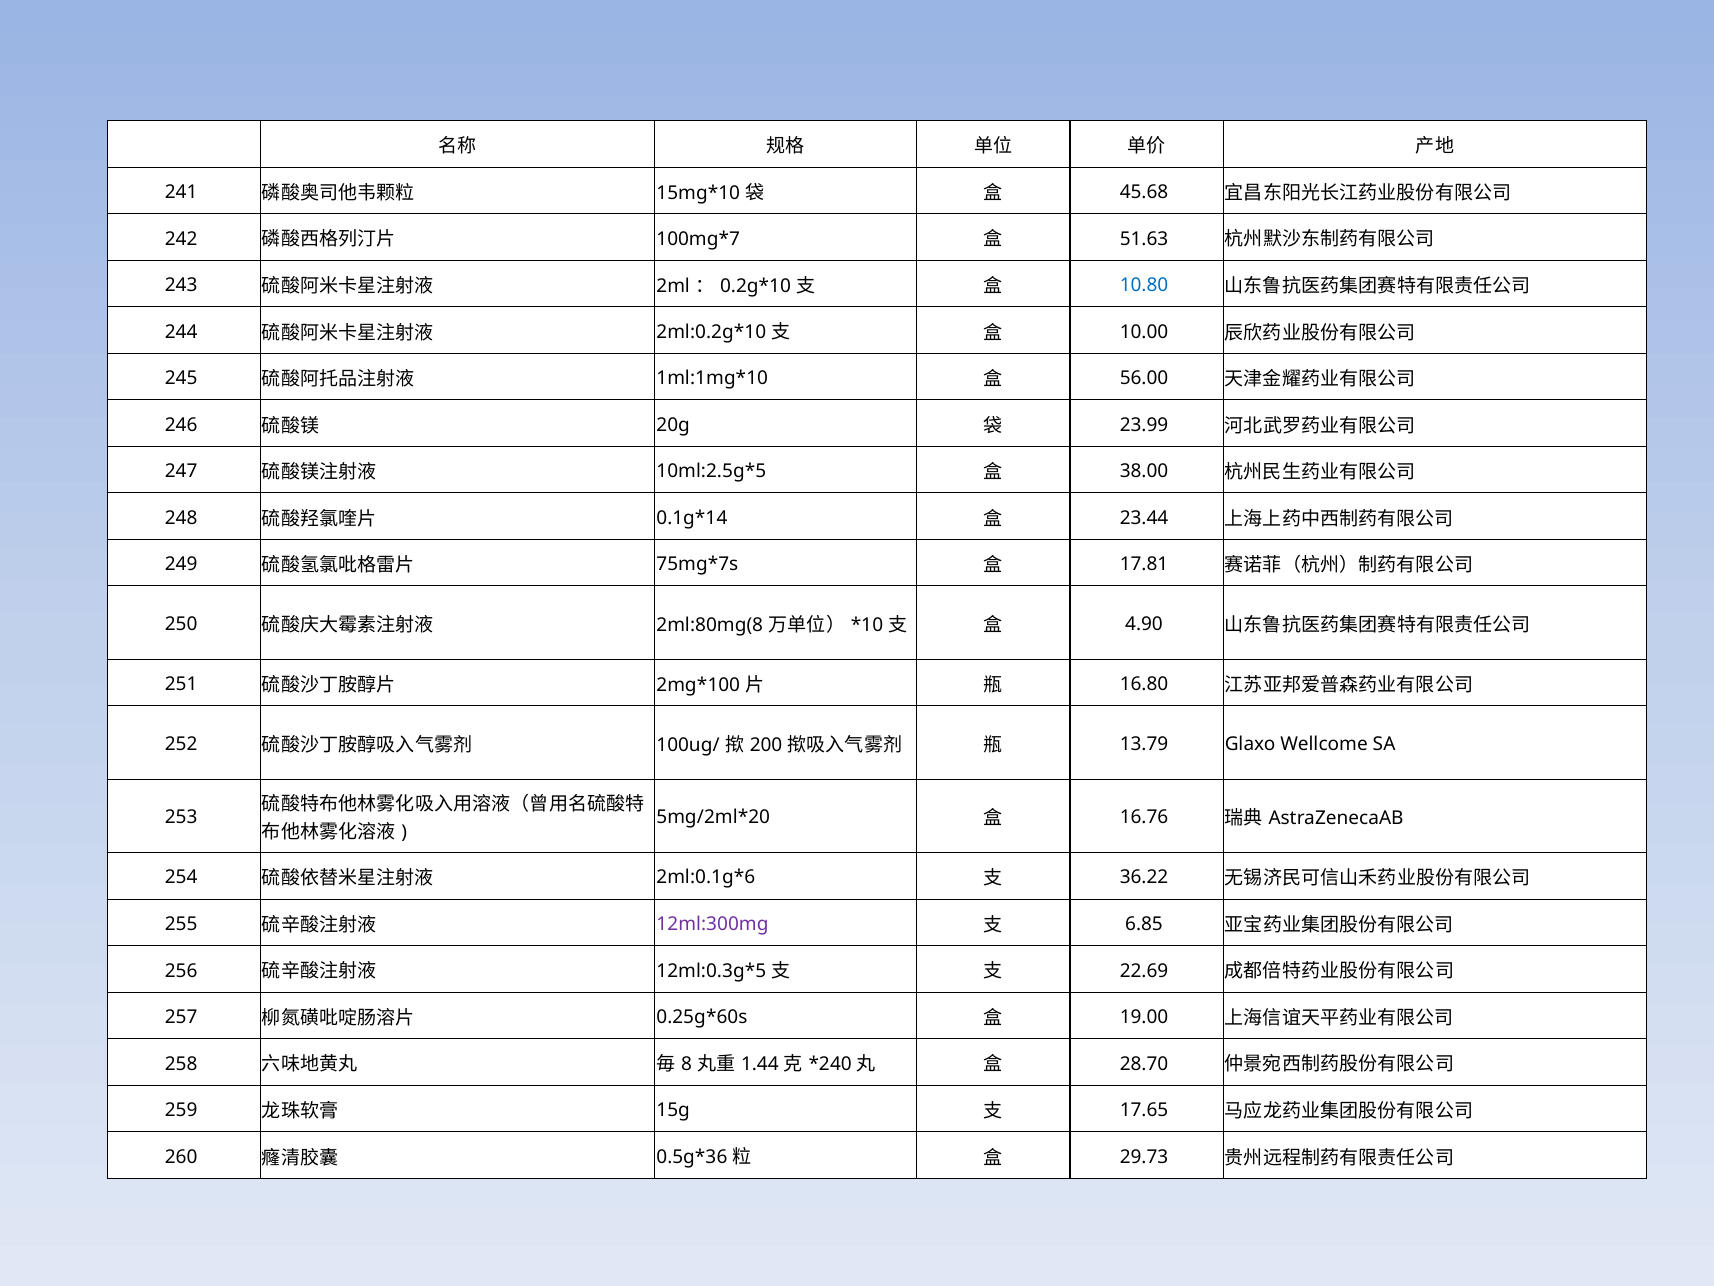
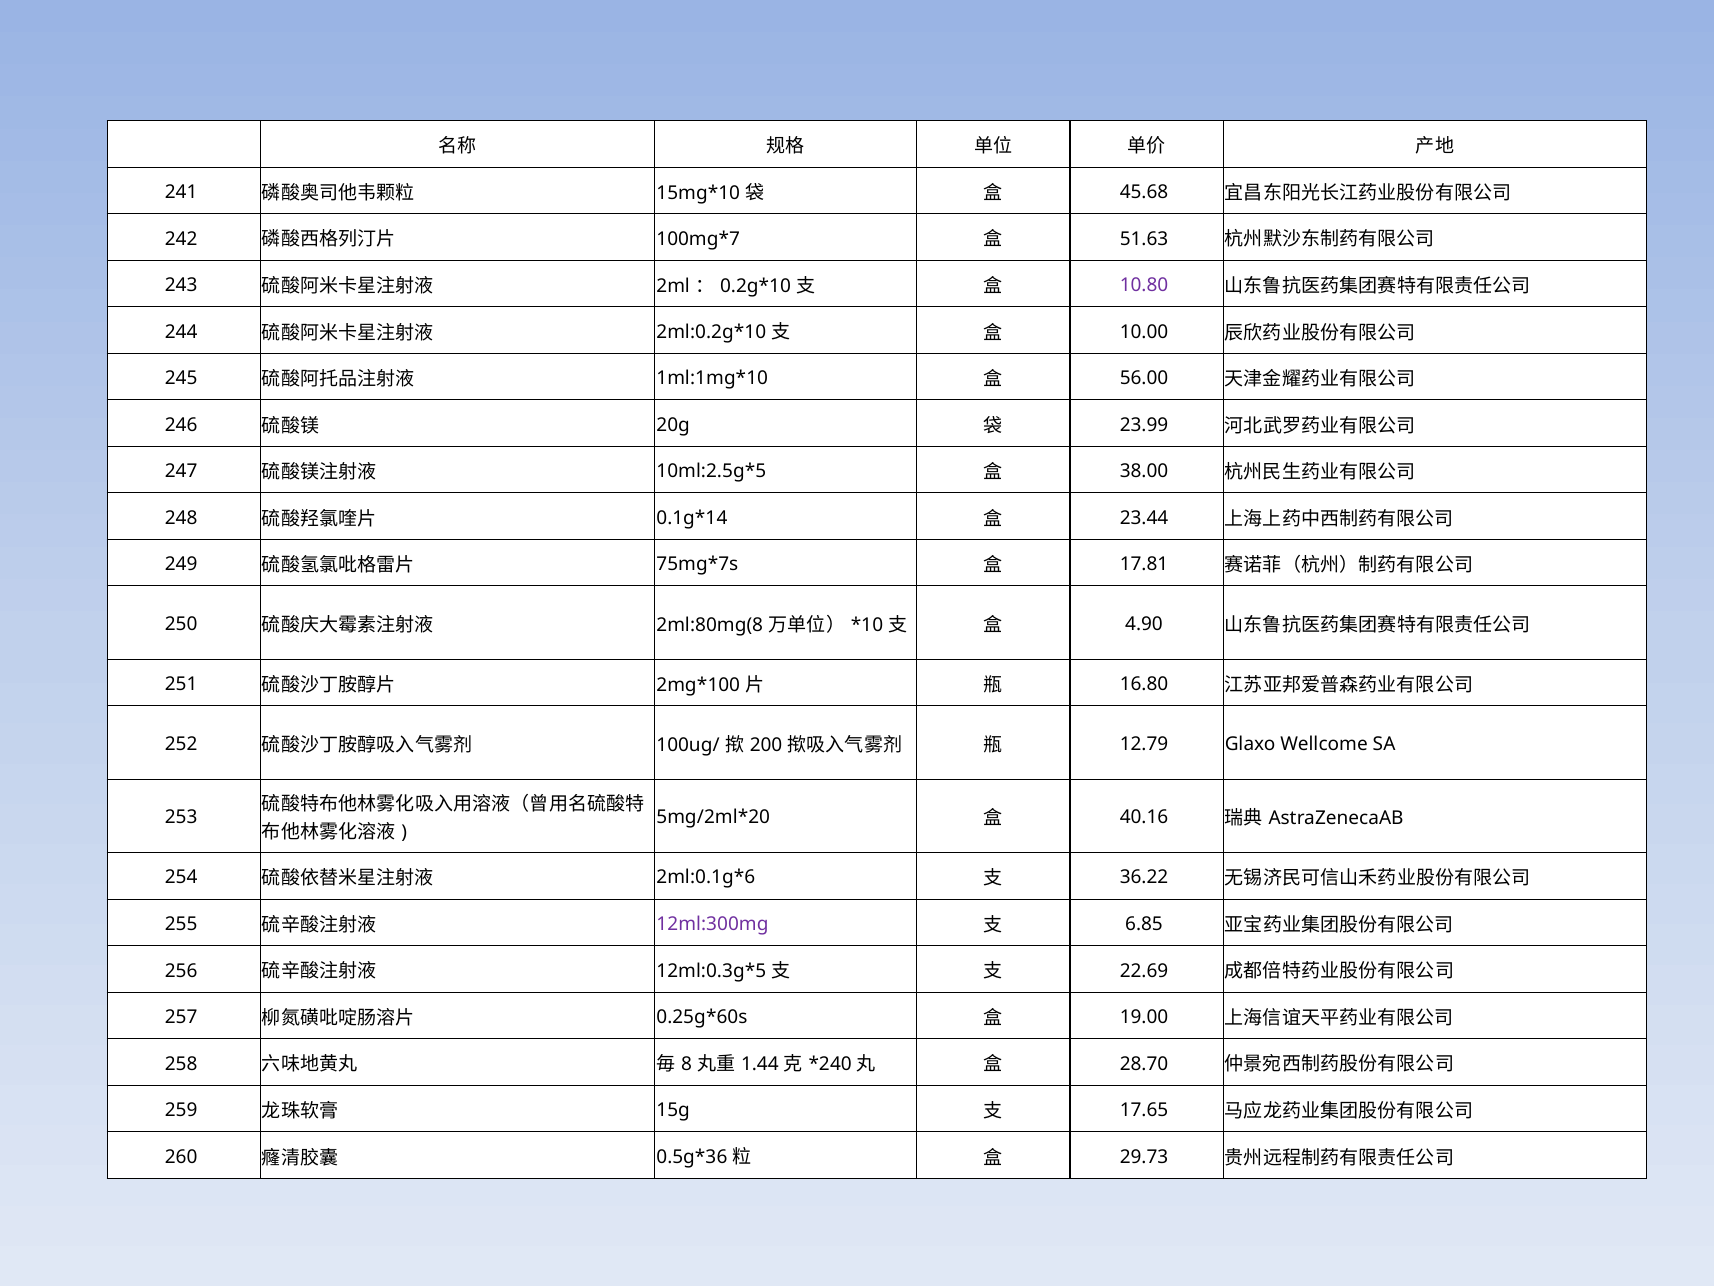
10.80 colour: blue -> purple (1144, 285)
13.79: 13.79 -> 12.79 (1144, 744)
16.76: 16.76 -> 40.16 (1144, 817)
